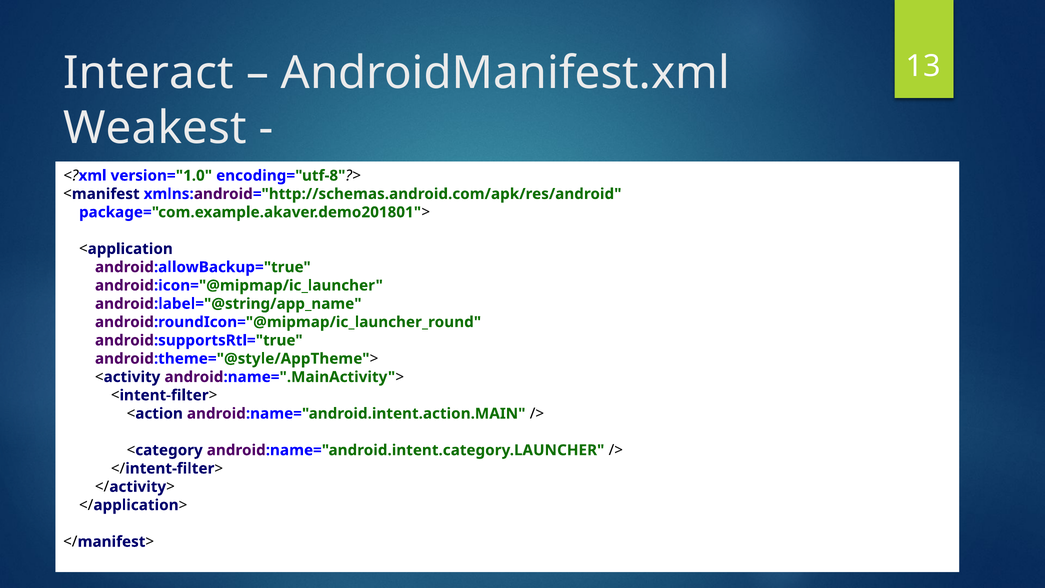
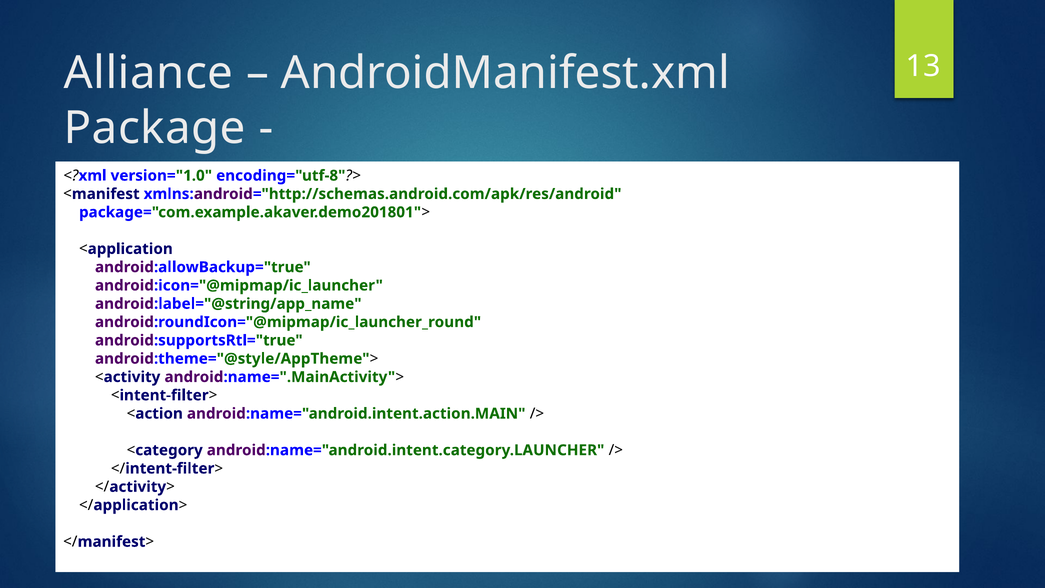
Interact: Interact -> Alliance (148, 73)
Weakest: Weakest -> Package (155, 128)
